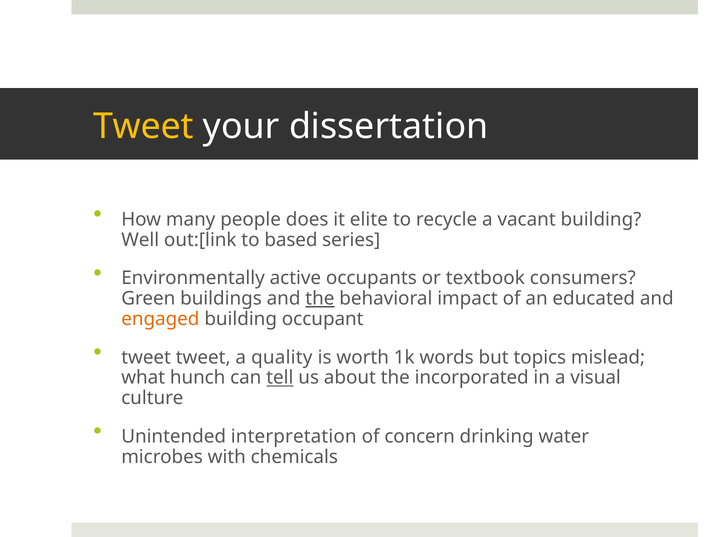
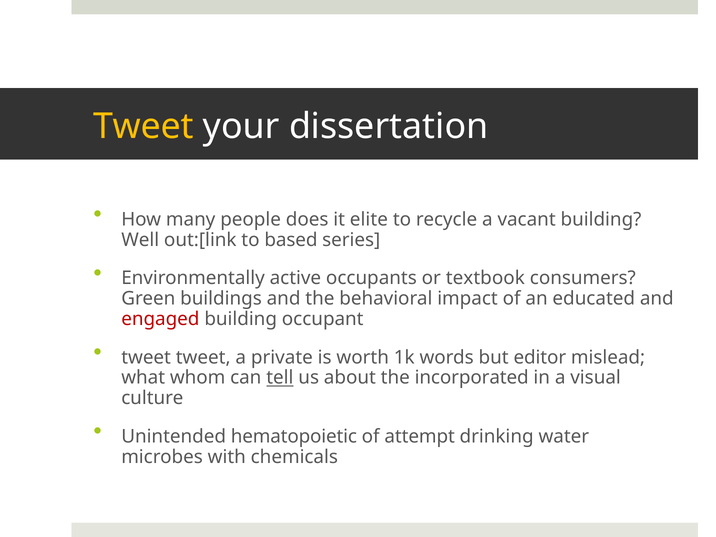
the underline: present -> none (320, 299)
engaged colour: orange -> red (160, 319)
quality: quality -> private (282, 357)
topics: topics -> editor (540, 357)
hunch: hunch -> whom (198, 378)
interpretation: interpretation -> hematopoietic (294, 436)
concern: concern -> attempt (420, 436)
